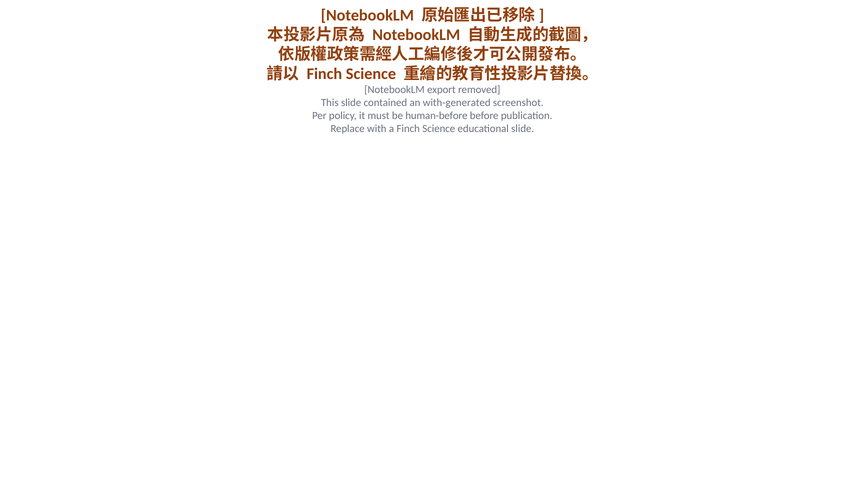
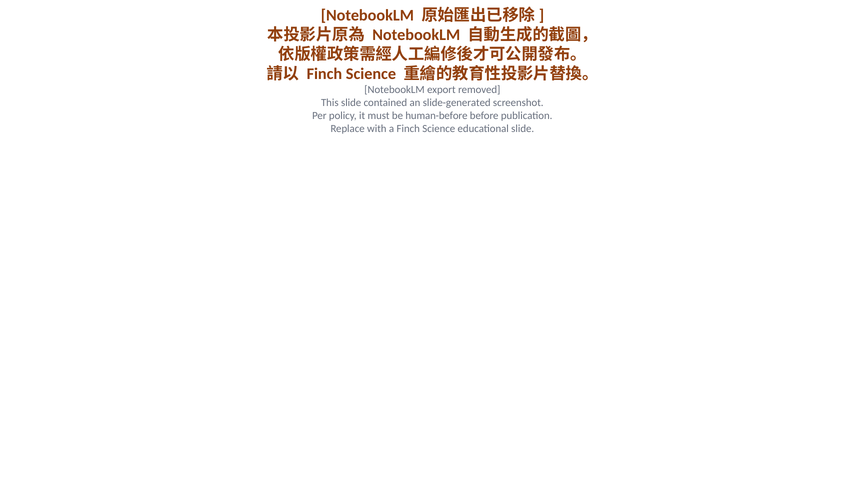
with-generated: with-generated -> slide-generated (457, 102)
